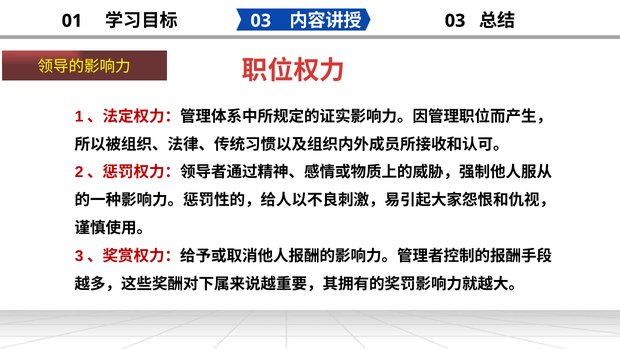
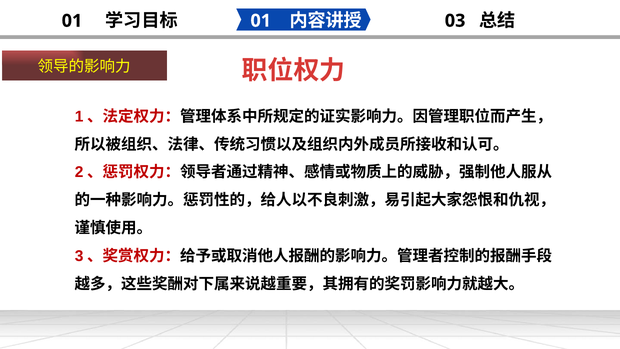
03: 03 -> 01 (261, 21)
